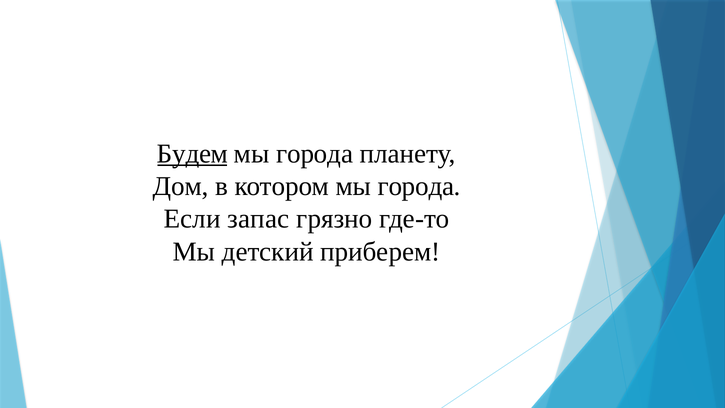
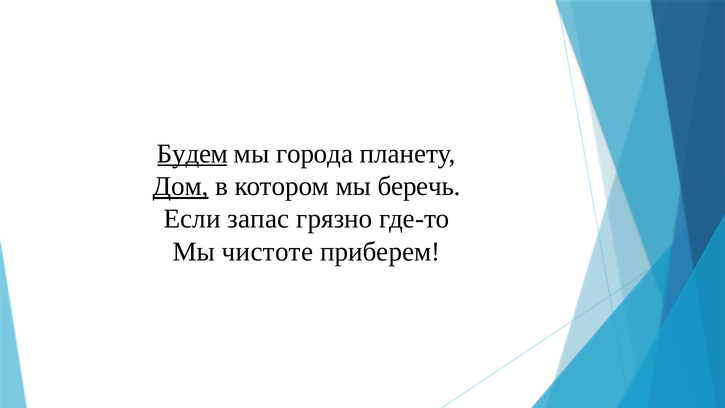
Дом underline: none -> present (181, 186)
котором мы города: города -> беречь (419, 186)
детский: детский -> чистоте (267, 251)
